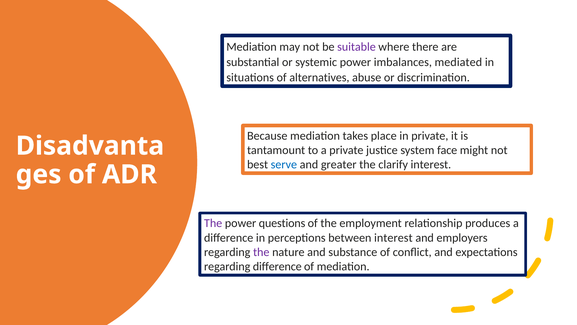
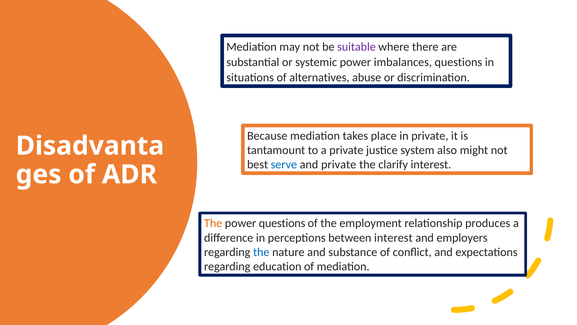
imbalances mediated: mediated -> questions (458, 62)
face: face -> also (447, 150)
and greater: greater -> private (339, 164)
The colour: purple -> orange (213, 223)
the colour: purple -> blue (261, 252)
regarding difference: difference -> education (277, 266)
